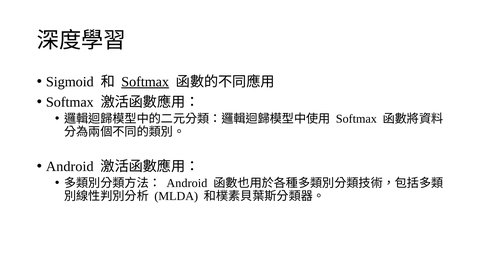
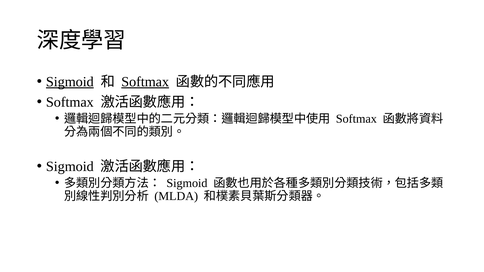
Sigmoid underline: none -> present (70, 82)
Android: Android -> Sigmoid (70, 167)
Android: Android -> Sigmoid (187, 183)
